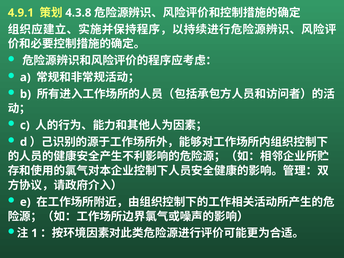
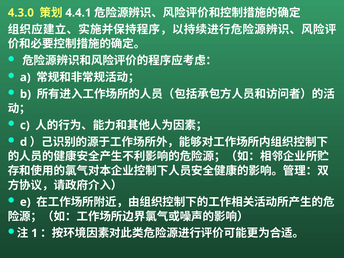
4.9.1: 4.9.1 -> 4.3.0 (21, 13)
4.3.8: 4.3.8 -> 4.4.1 (78, 13)
